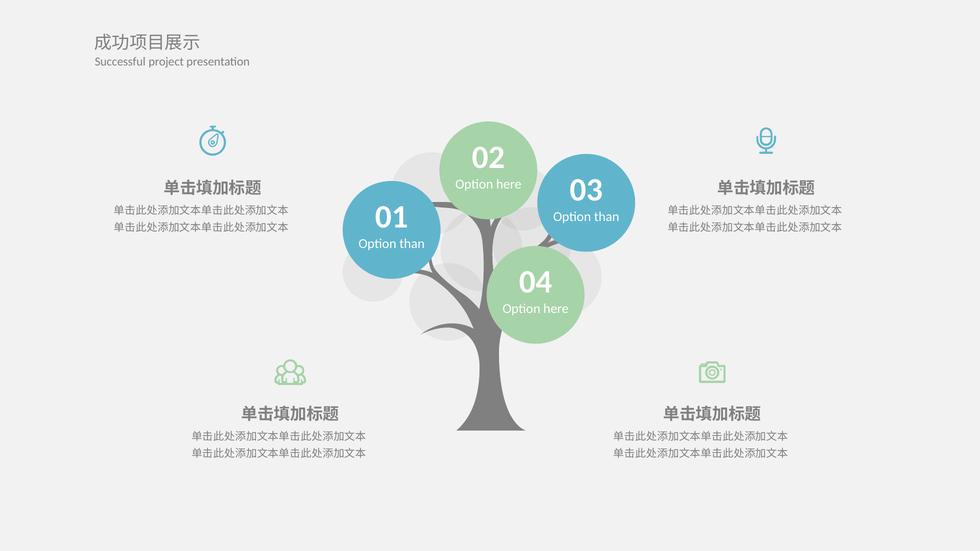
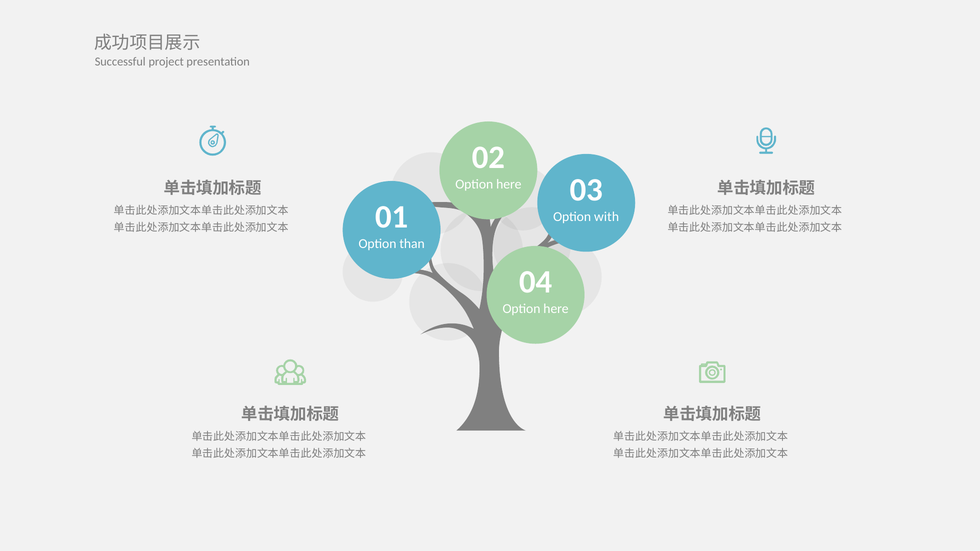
than: than -> with (607, 217)
